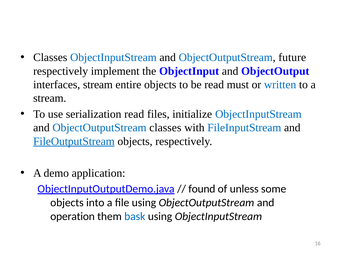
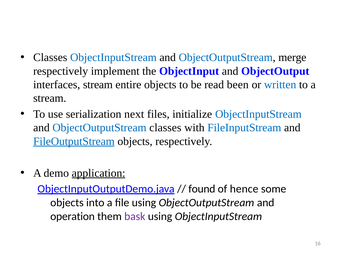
future: future -> merge (292, 58)
must: must -> been (238, 85)
serialization read: read -> next (134, 114)
application underline: none -> present (99, 174)
unless: unless -> hence (244, 189)
bask colour: blue -> purple (135, 217)
